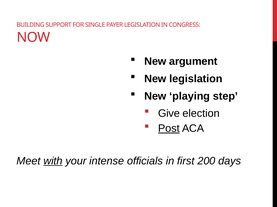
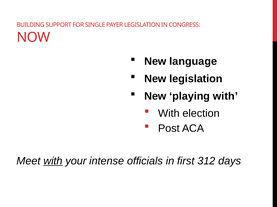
argument: argument -> language (193, 62)
playing step: step -> with (225, 96)
Give: Give -> With (169, 114)
Post underline: present -> none (169, 129)
200: 200 -> 312 (206, 162)
